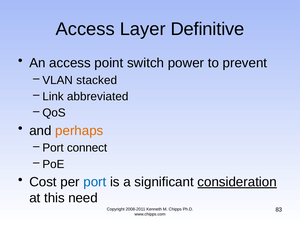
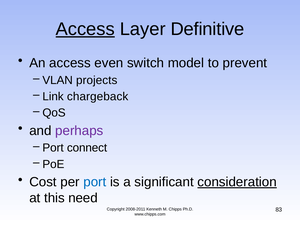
Access underline: none -> present (85, 29)
point: point -> even (109, 63)
power: power -> model (186, 63)
stacked: stacked -> projects (97, 80)
abbreviated: abbreviated -> chargeback (98, 97)
perhaps colour: orange -> purple (79, 131)
